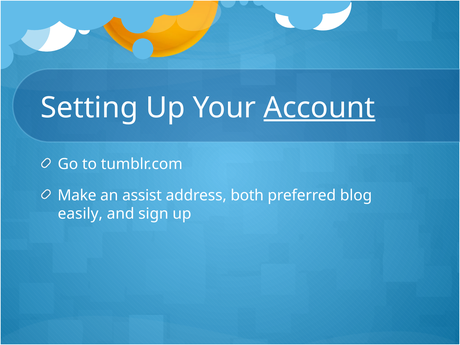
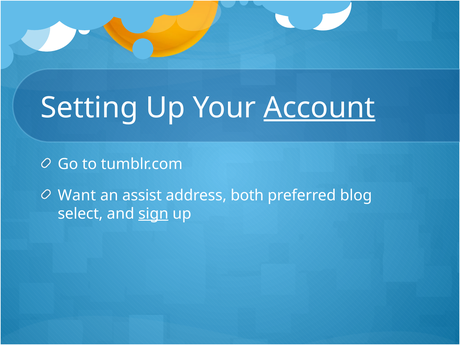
Make: Make -> Want (77, 195)
easily: easily -> select (80, 214)
sign underline: none -> present (153, 214)
